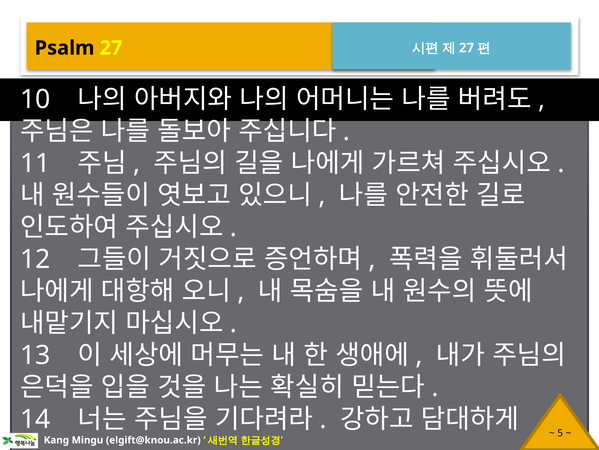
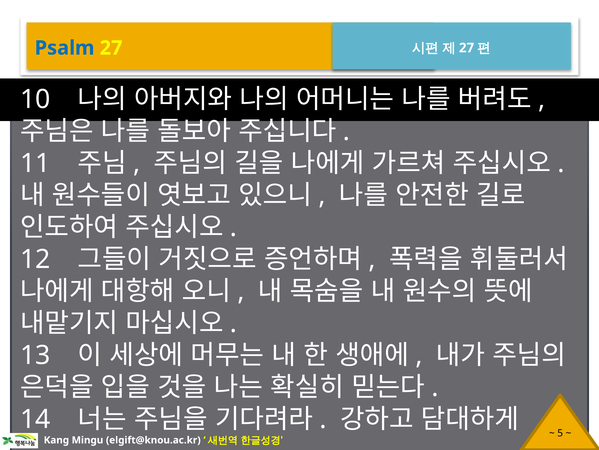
Psalm colour: black -> blue (65, 48)
